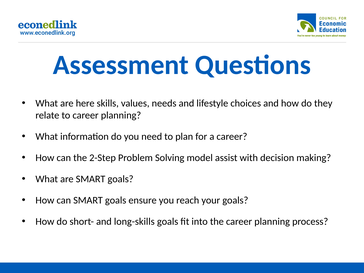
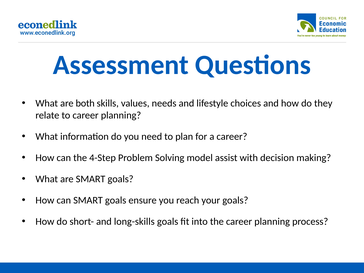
here: here -> both (85, 103)
2-Step: 2-Step -> 4-Step (103, 158)
